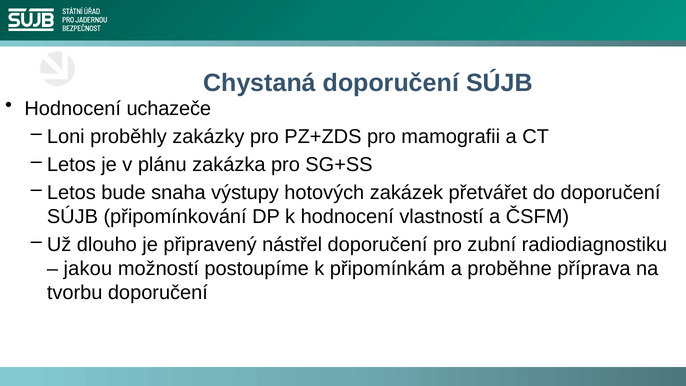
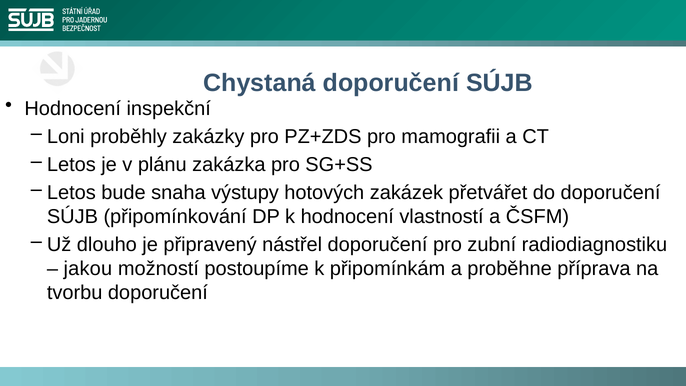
uchazeče: uchazeče -> inspekční (169, 109)
